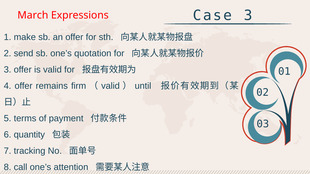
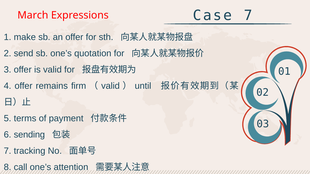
Case 3: 3 -> 7 (248, 15)
quantity: quantity -> sending (29, 135)
